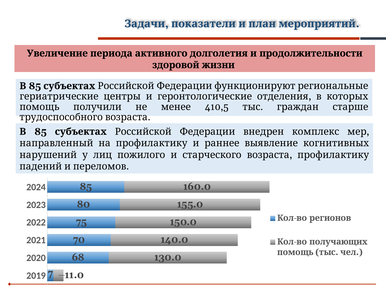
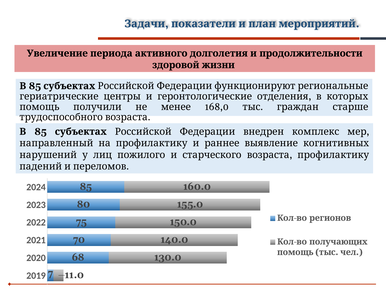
410,5: 410,5 -> 168,0 (217, 107)
